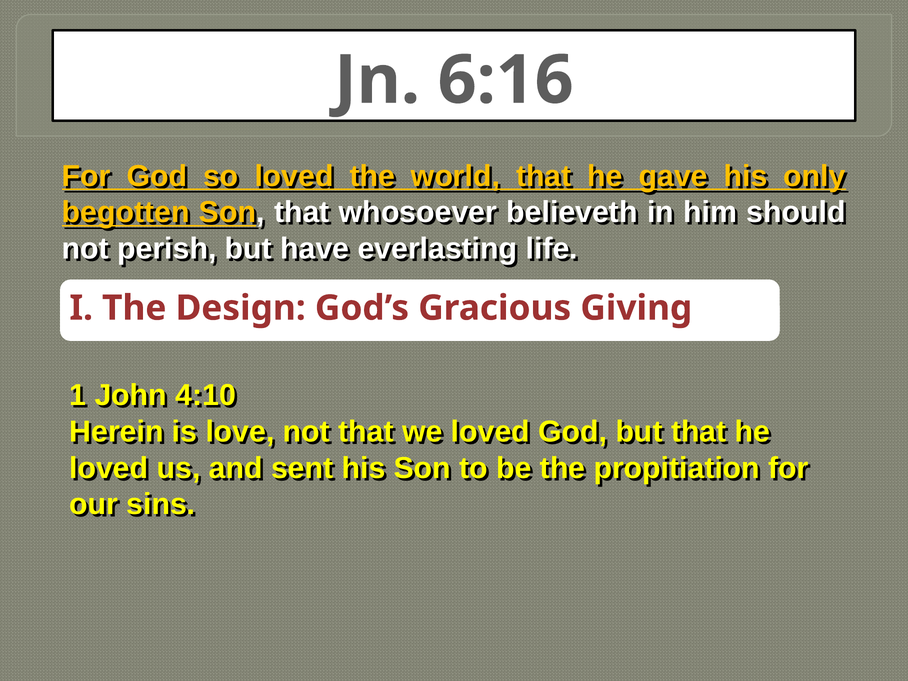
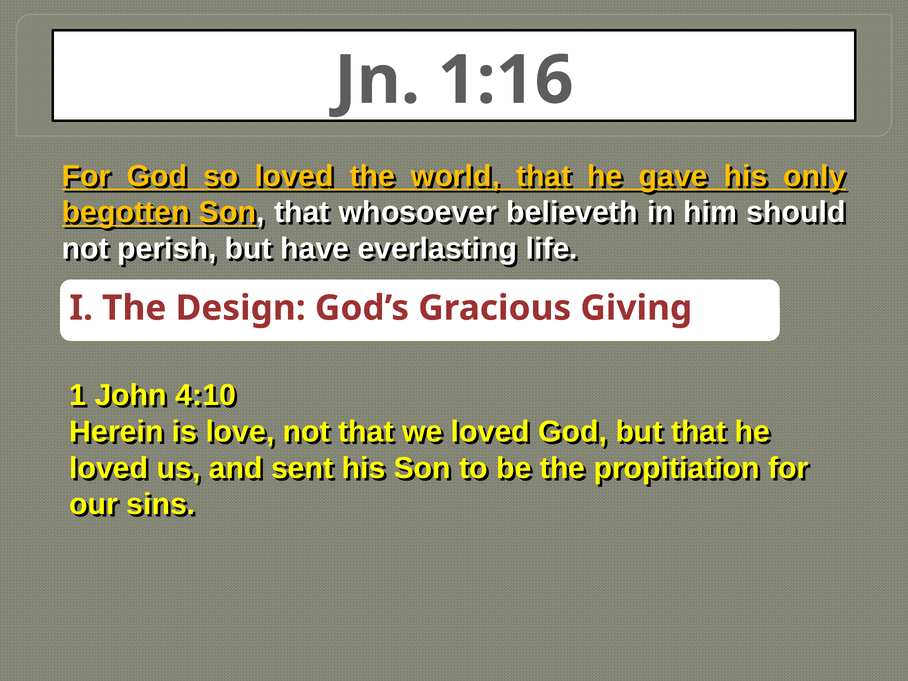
6:16: 6:16 -> 1:16 (506, 80)
